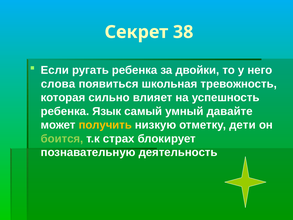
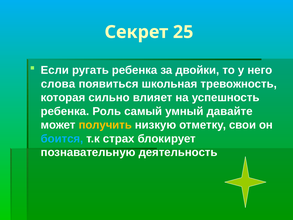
38: 38 -> 25 (183, 32)
Язык: Язык -> Роль (107, 111)
дети: дети -> свои (243, 125)
боится colour: light green -> light blue (62, 139)
